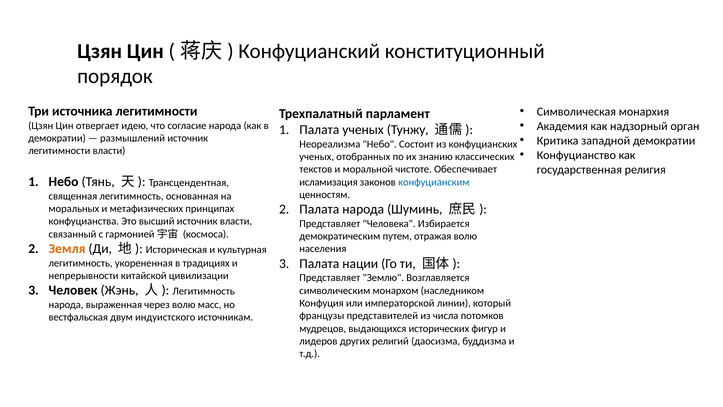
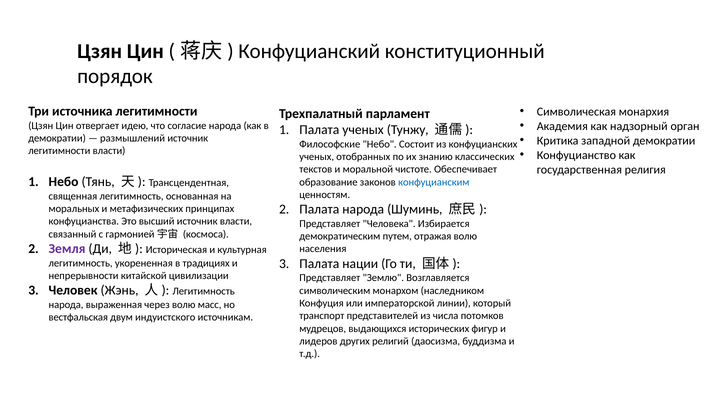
Неореализма: Неореализма -> Философские (330, 144)
исламизация: исламизация -> образование (328, 182)
Земля colour: orange -> purple (67, 249)
французы: французы -> транспорт (322, 316)
